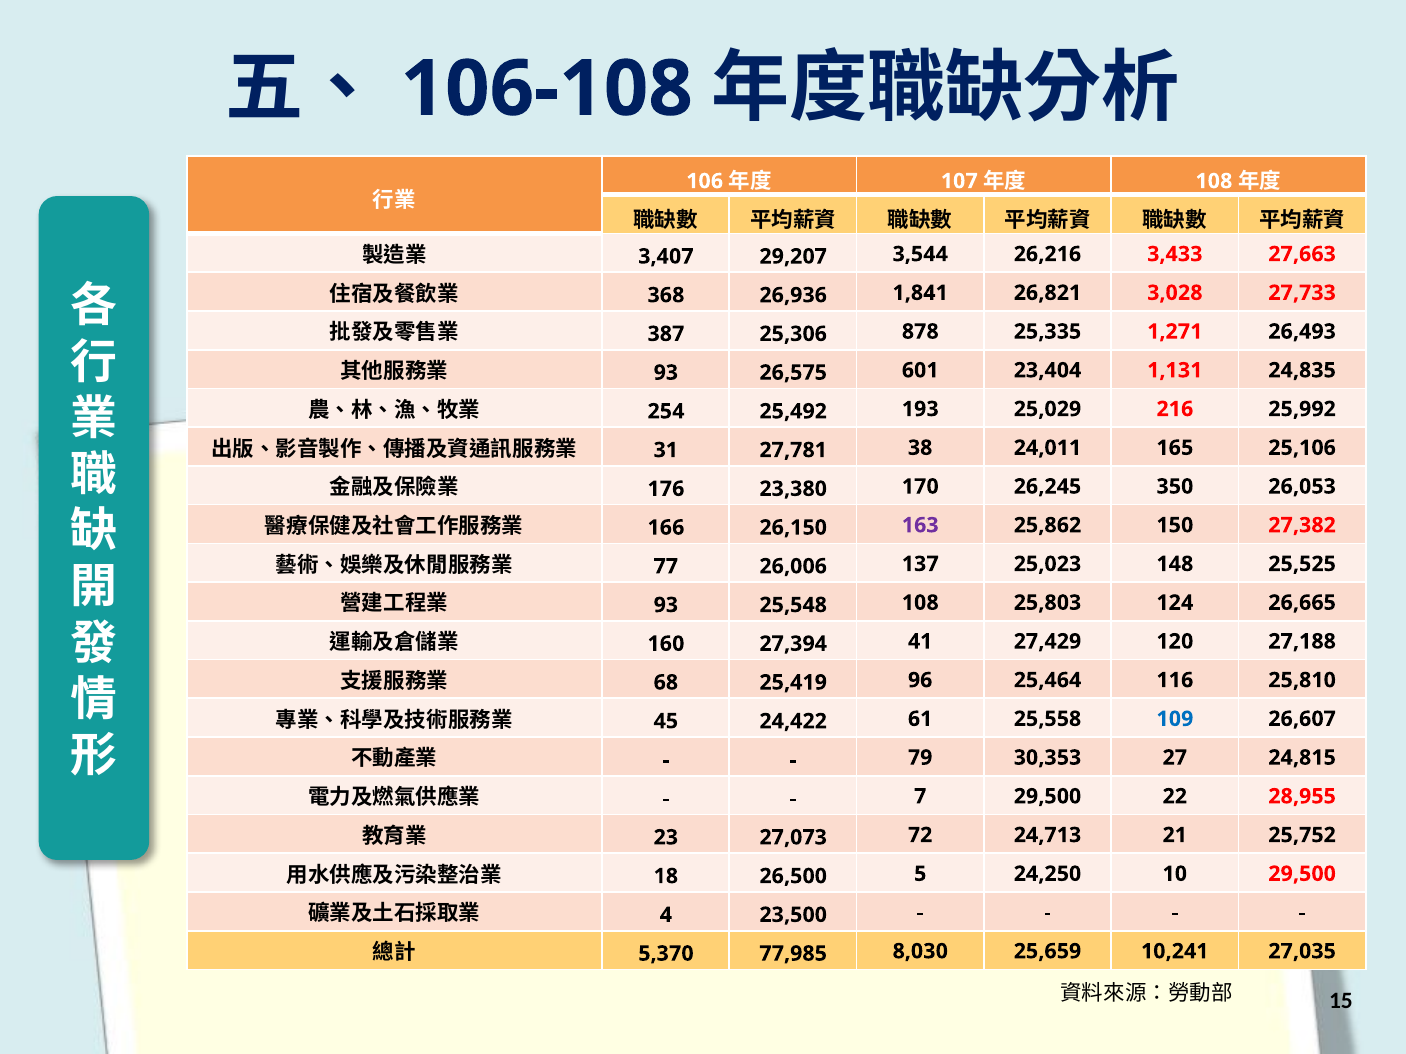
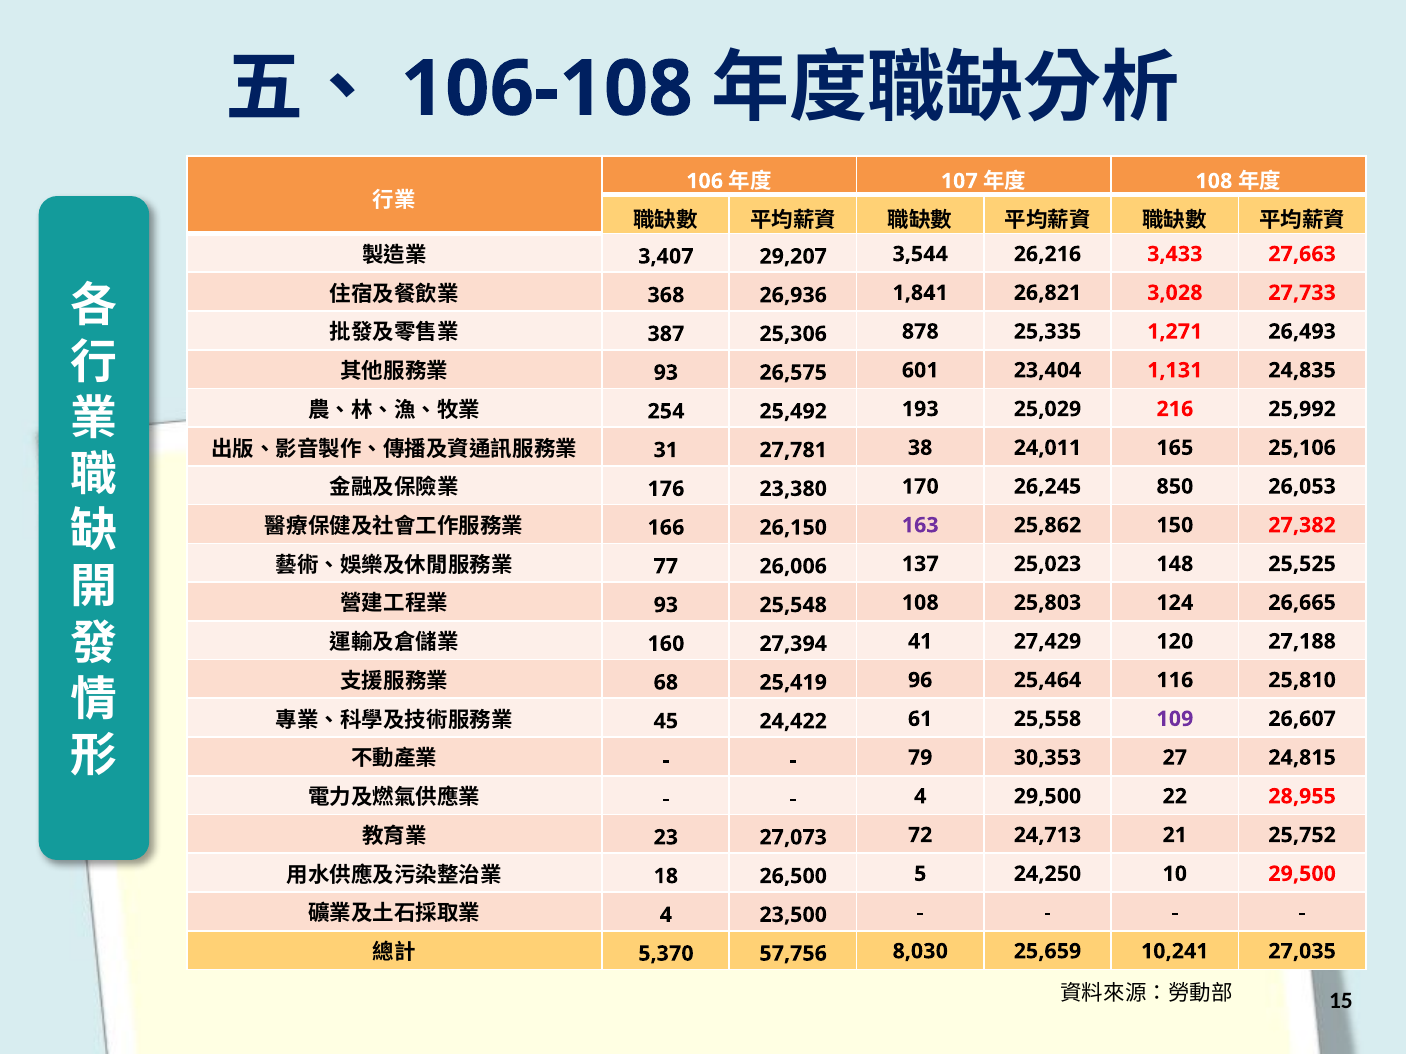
350: 350 -> 850 (1175, 487)
109 colour: blue -> purple (1175, 719)
7: 7 -> 4 (920, 797)
77,985: 77,985 -> 57,756 (793, 954)
